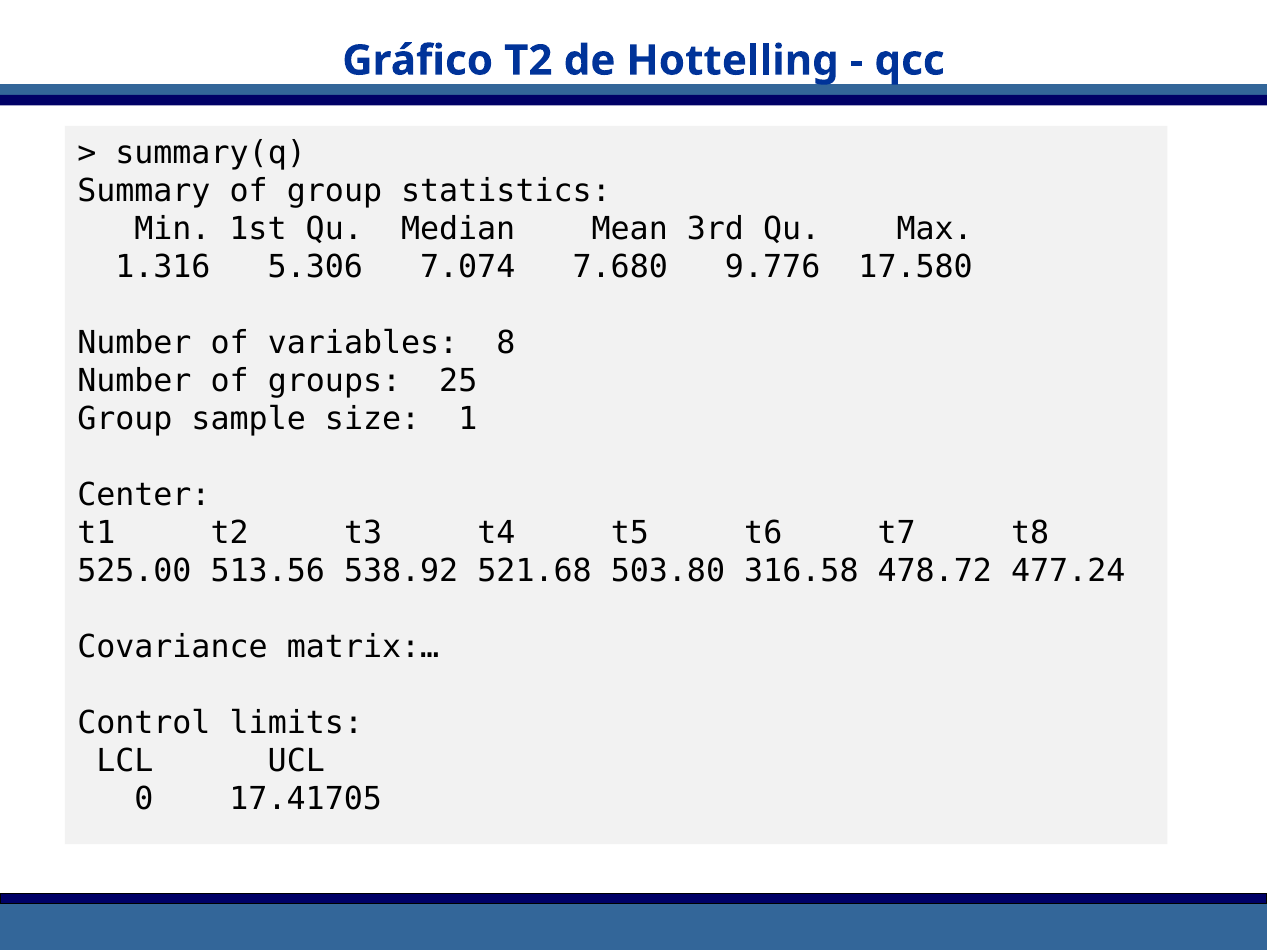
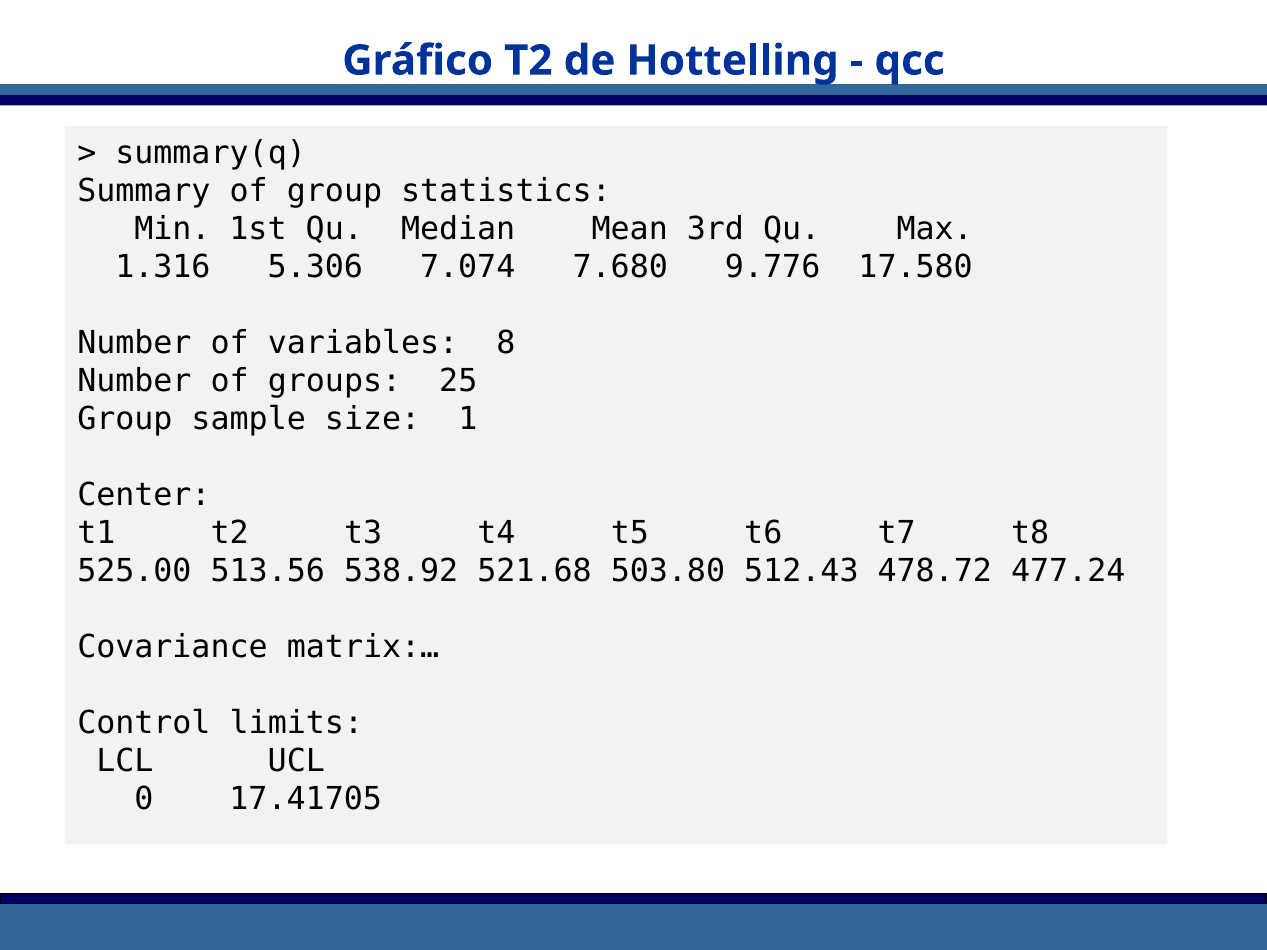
316.58: 316.58 -> 512.43 (801, 571)
